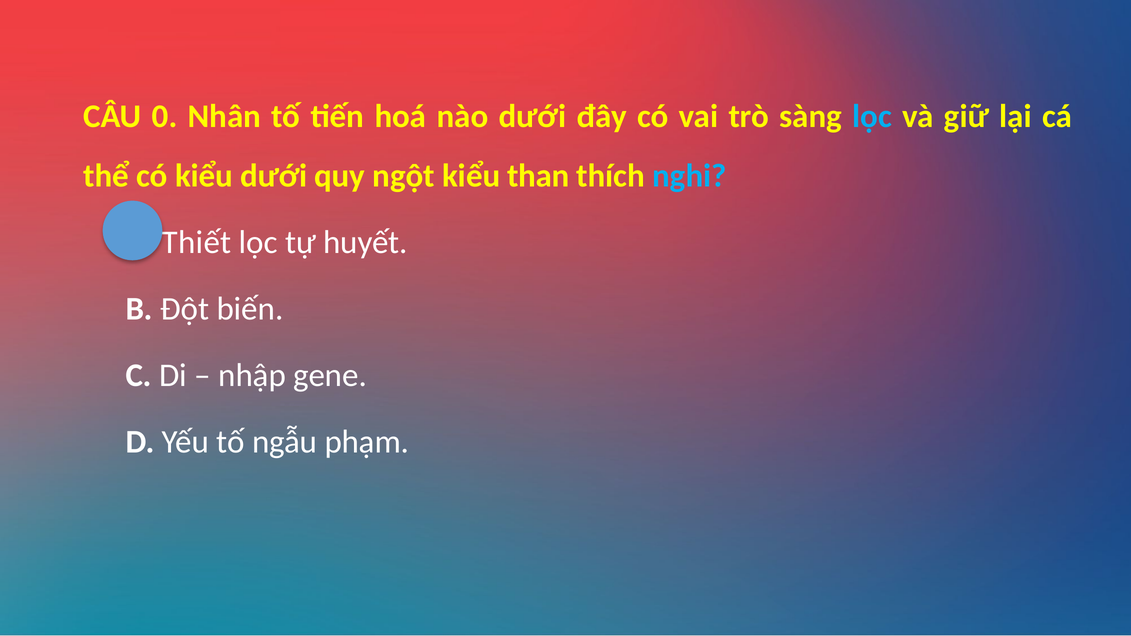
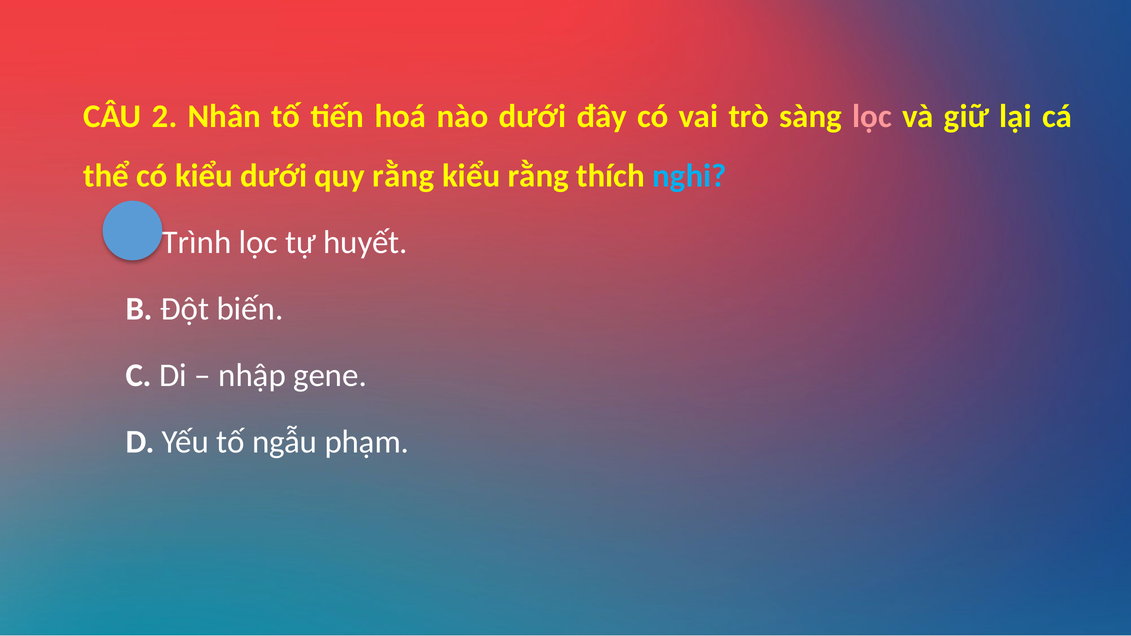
0: 0 -> 2 (165, 117)
lọc colour: light blue -> pink (872, 117)
quy ngột: ngột -> rằng (403, 176)
kiểu than: than -> rằng (538, 176)
Thiết: Thiết -> Trình (197, 242)
